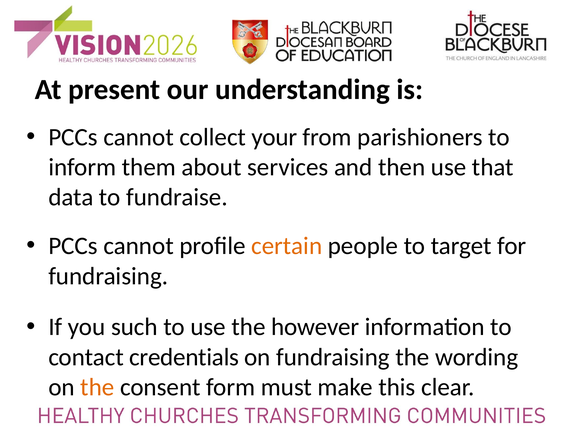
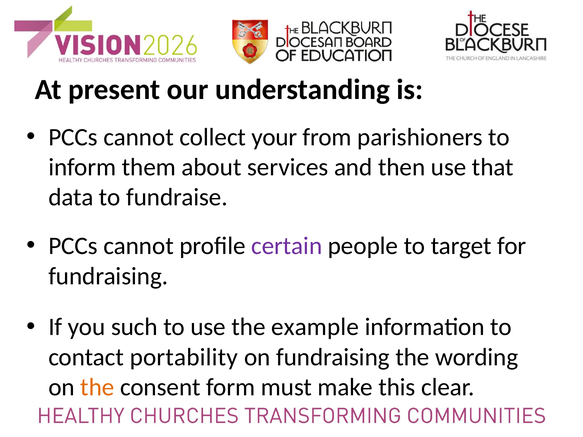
certain colour: orange -> purple (287, 246)
however: however -> example (315, 327)
credentials: credentials -> portability (184, 357)
